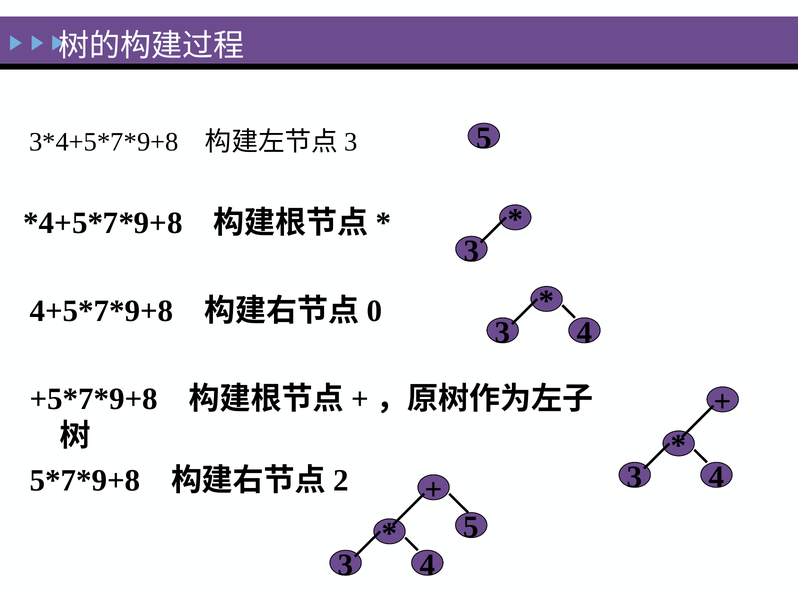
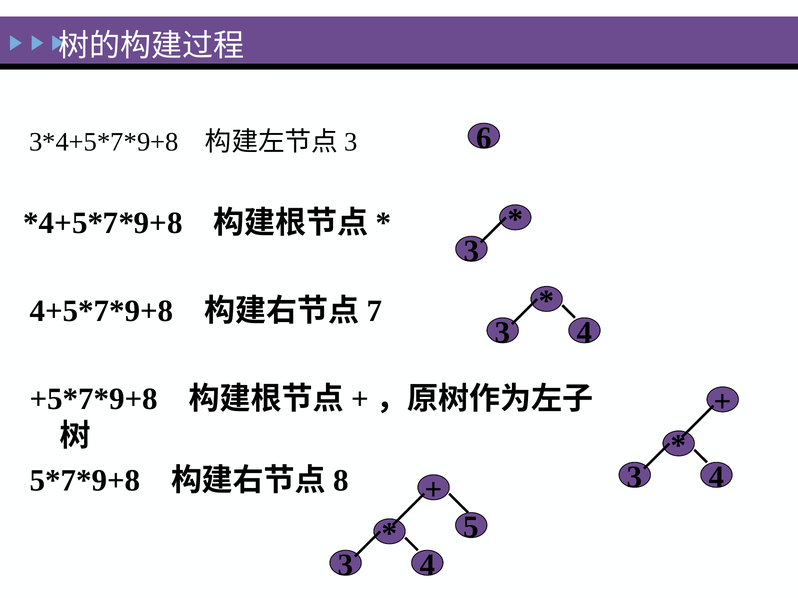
5: 5 -> 6 (484, 138)
0: 0 -> 7 (374, 311)
2: 2 -> 8 (341, 481)
